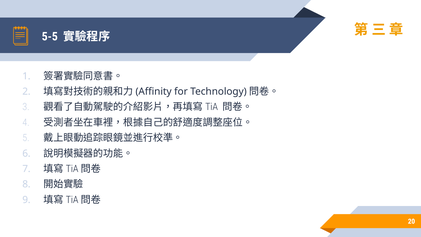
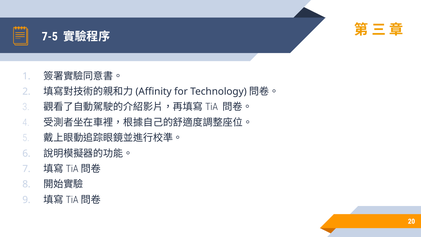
5-5: 5-5 -> 7-5 (50, 37)
